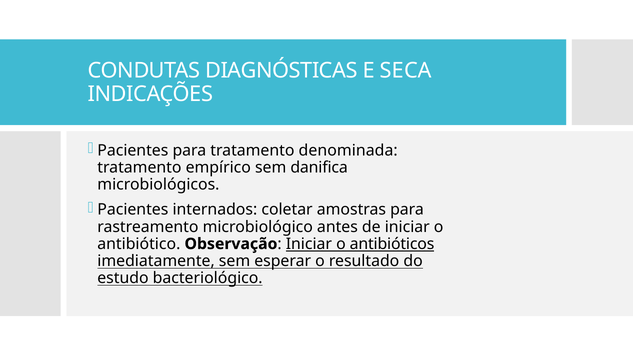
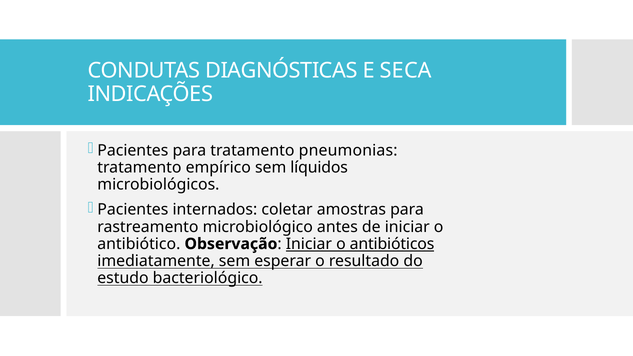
denominada: denominada -> pneumonias (348, 151)
danifica: danifica -> líquidos (319, 168)
